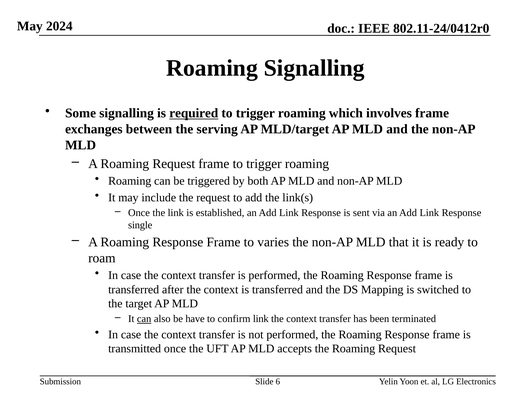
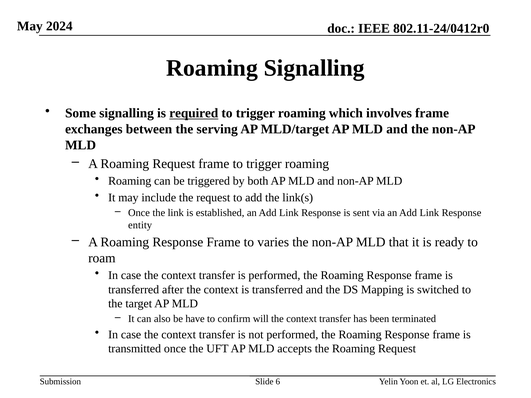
single: single -> entity (140, 225)
can underline: present -> none (144, 319)
confirm link: link -> will (261, 319)
